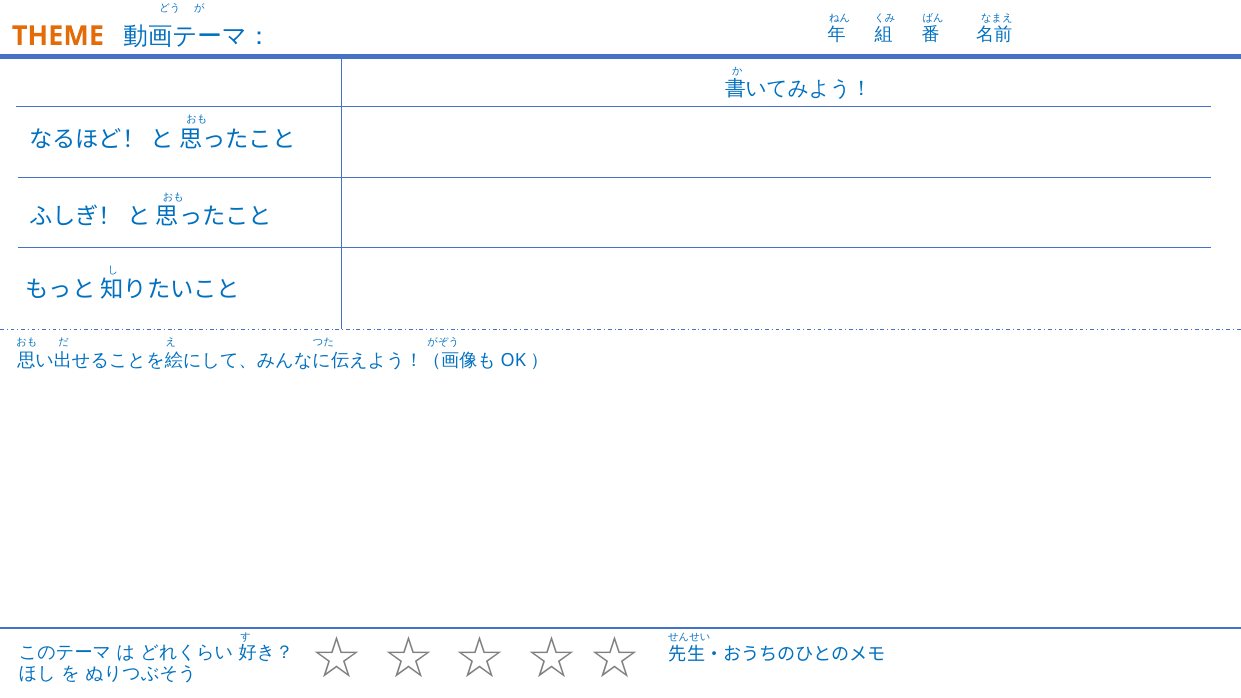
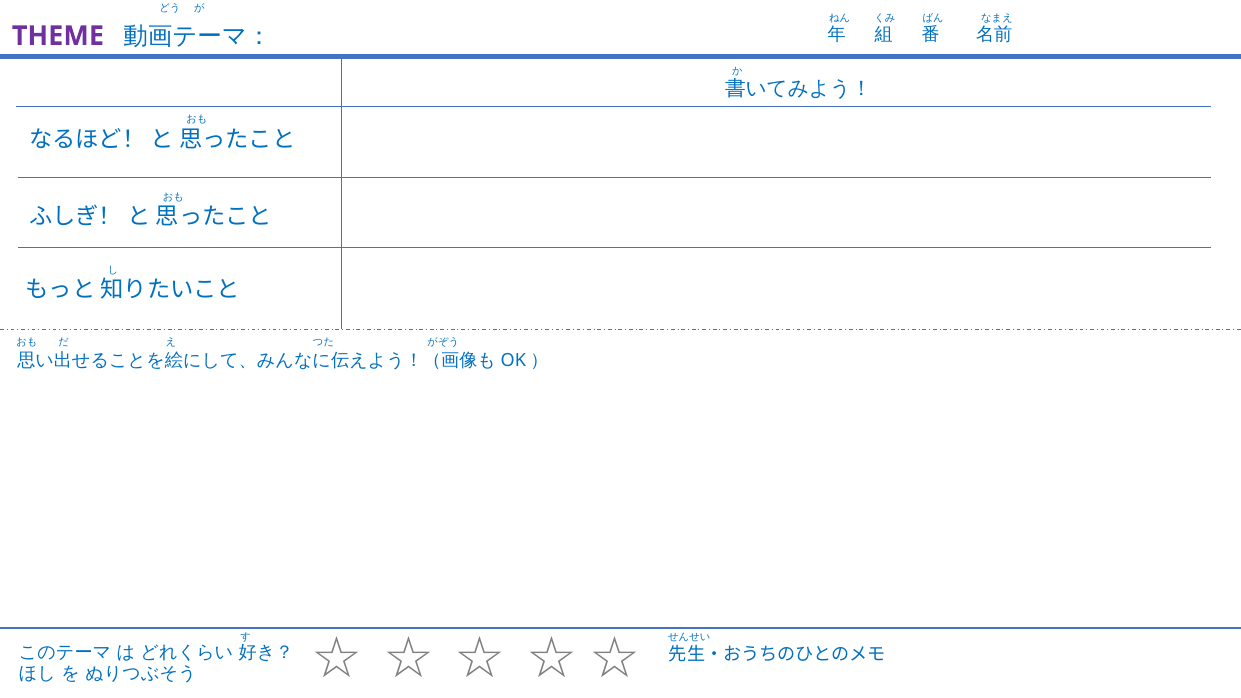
THEME colour: orange -> purple (58, 36)
